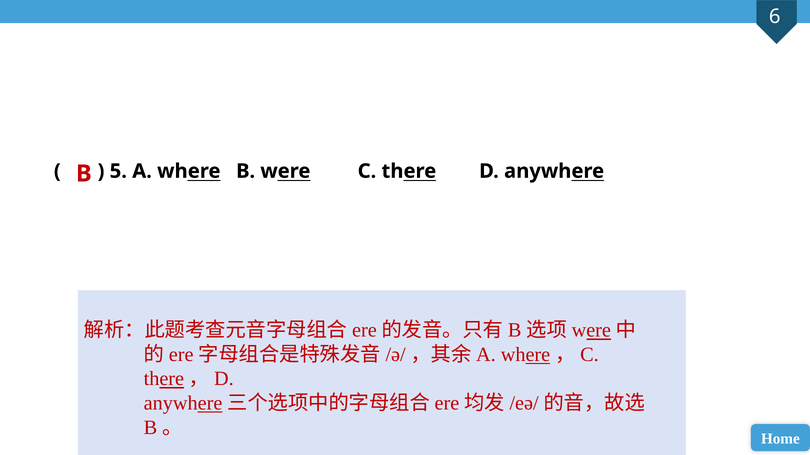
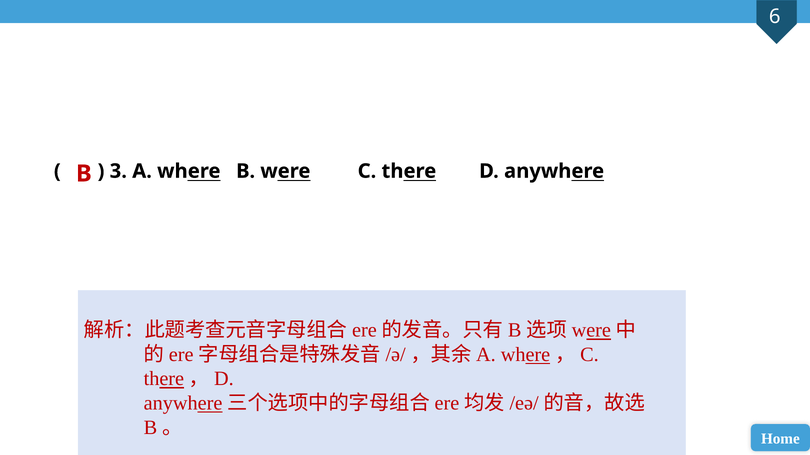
5: 5 -> 3 (118, 171)
